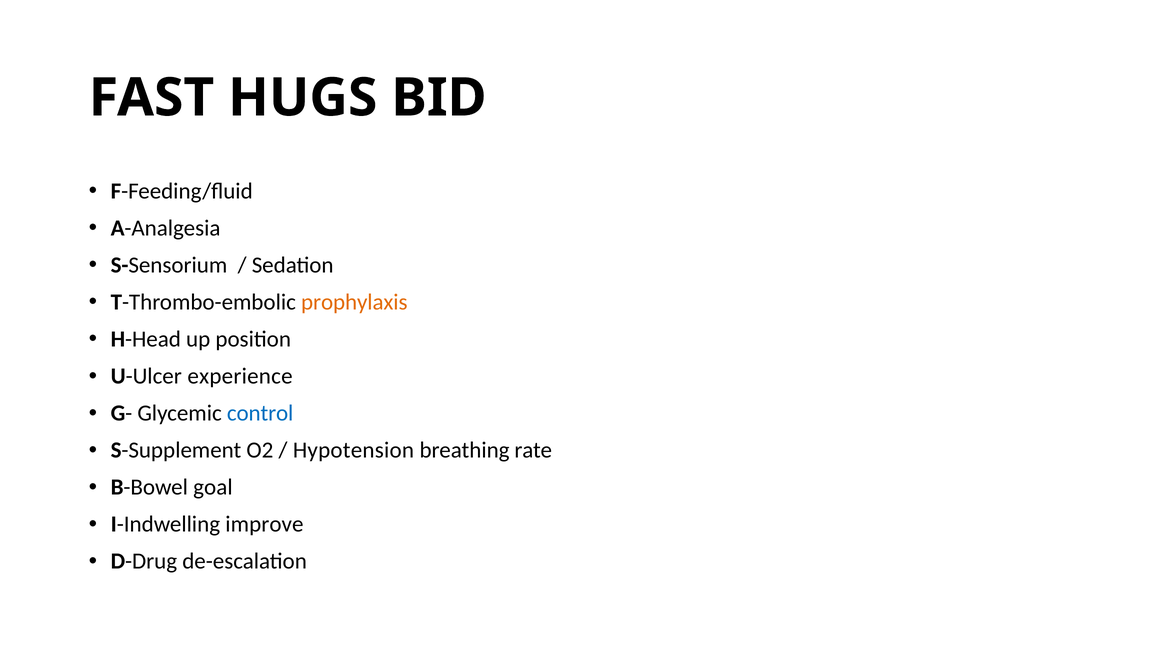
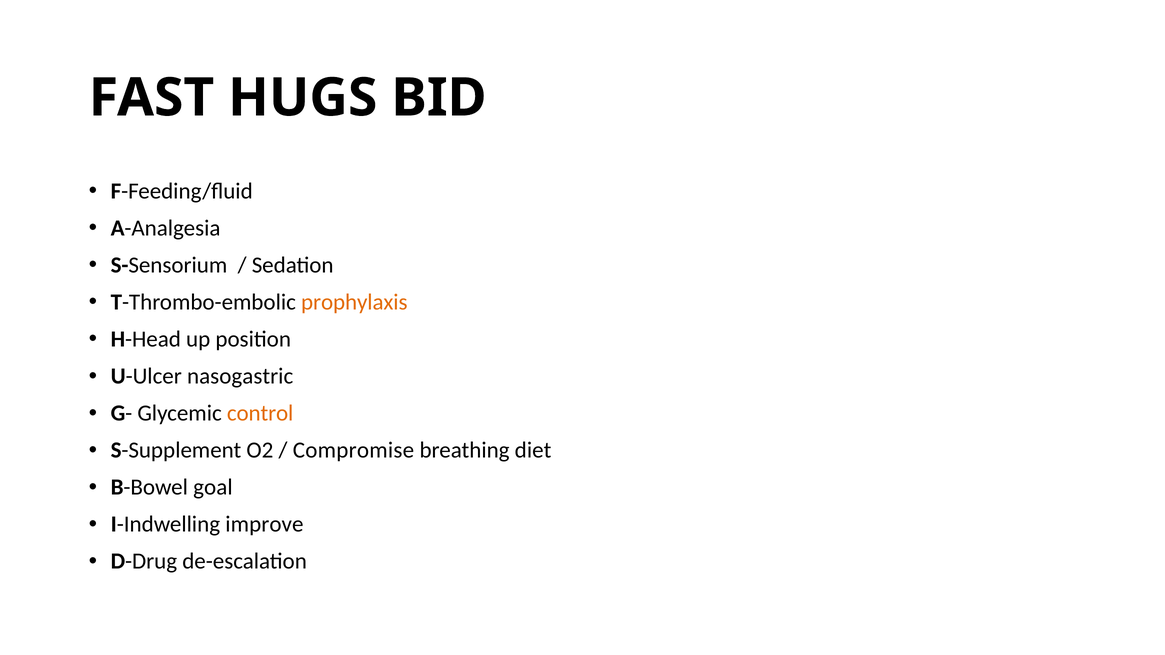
experience: experience -> nasogastric (240, 376)
control colour: blue -> orange (260, 413)
Hypotension: Hypotension -> Compromise (353, 450)
rate: rate -> diet (533, 450)
